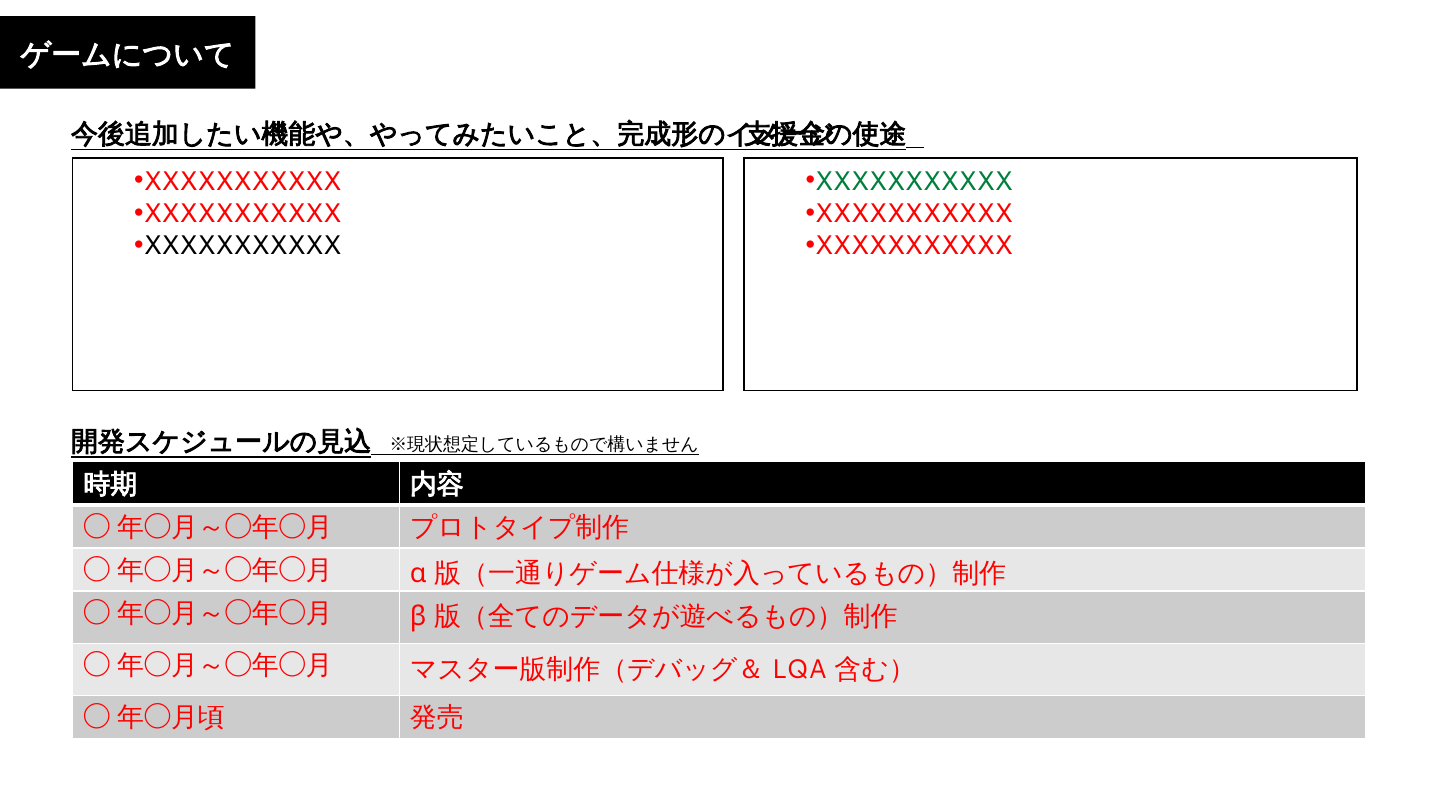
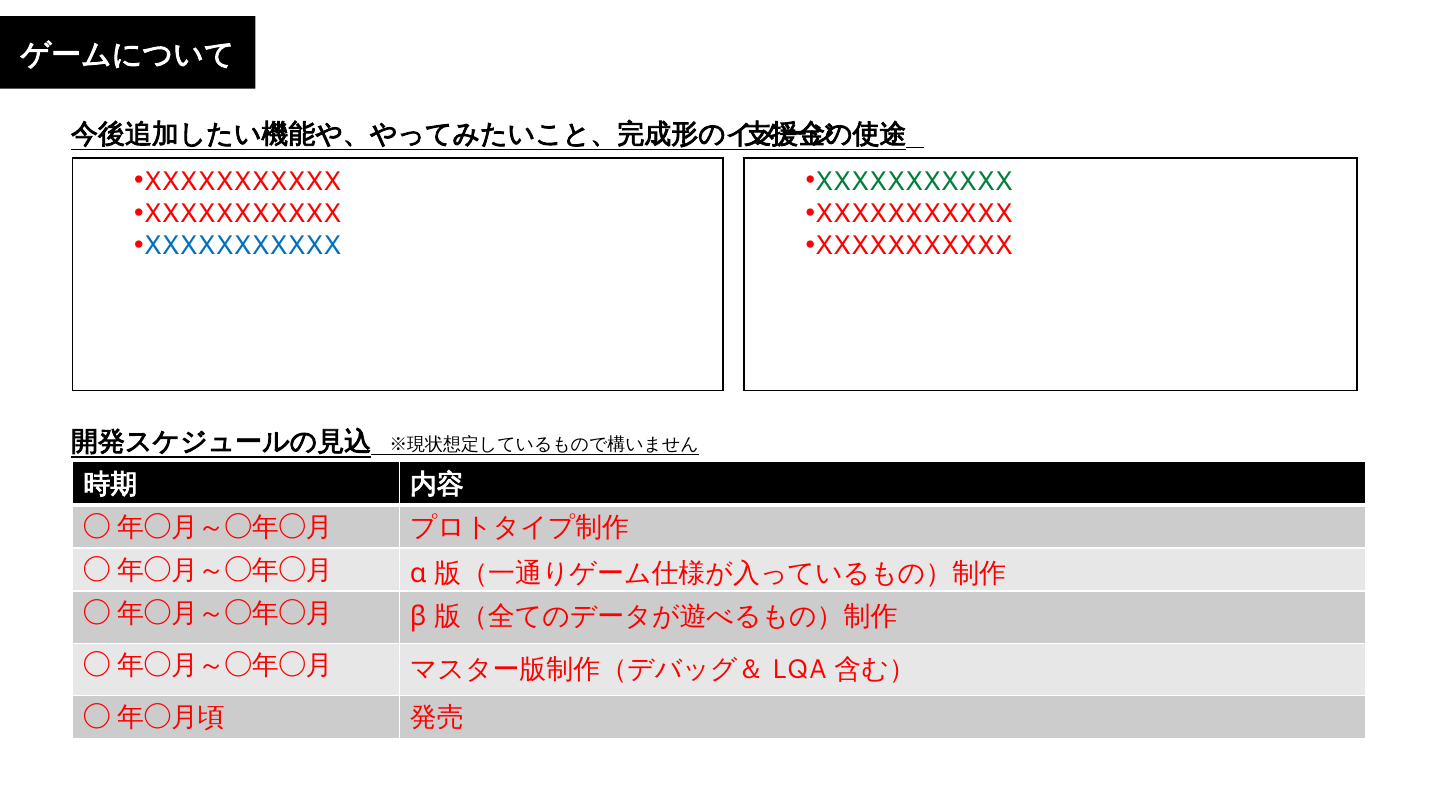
XXXXXXXXXXX colour: black -> blue (242, 246)
